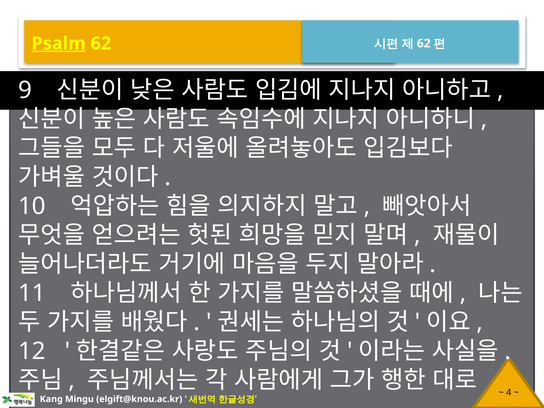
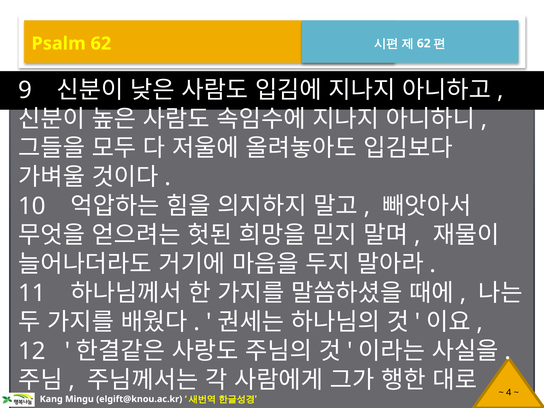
Psalm underline: present -> none (59, 44)
